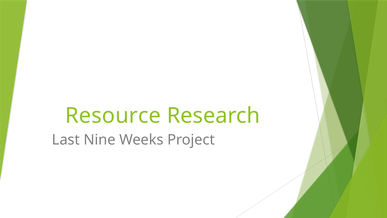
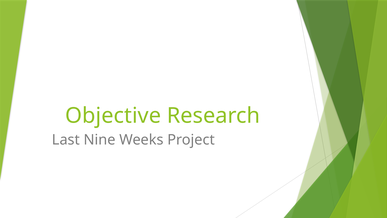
Resource: Resource -> Objective (113, 116)
